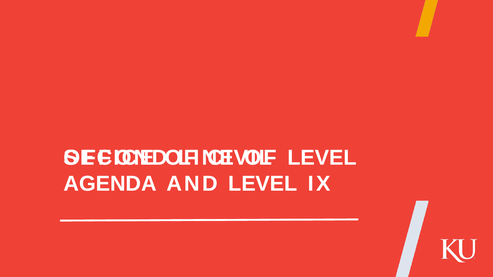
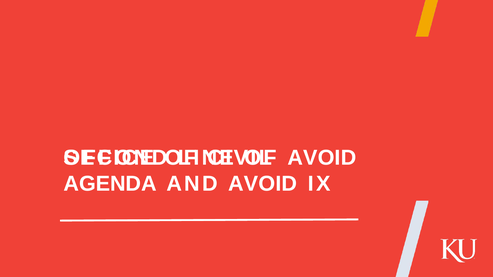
LEVEL: LEVEL -> AVOID (322, 158)
AND LEVEL: LEVEL -> AVOID (263, 184)
